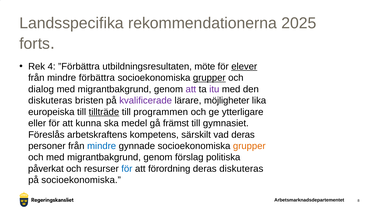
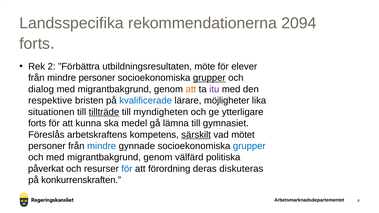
2025: 2025 -> 2094 (299, 23)
4: 4 -> 2 (52, 67)
elever underline: present -> none (244, 67)
mindre förbättra: förbättra -> personer (97, 78)
att colour: purple -> orange (191, 89)
diskuteras: diskuteras -> respektive (50, 101)
kvalificerade colour: purple -> blue (146, 101)
europeiska: europeiska -> situationen (51, 112)
programmen: programmen -> myndigheten (161, 112)
eller: eller -> forts (37, 123)
främst: främst -> lämna (176, 123)
särskilt underline: none -> present (196, 135)
vad deras: deras -> mötet (243, 135)
grupper colour: orange -> blue (249, 146)
förslag: förslag -> välfärd (189, 158)
på socioekonomiska: socioekonomiska -> konkurrenskraften (81, 180)
